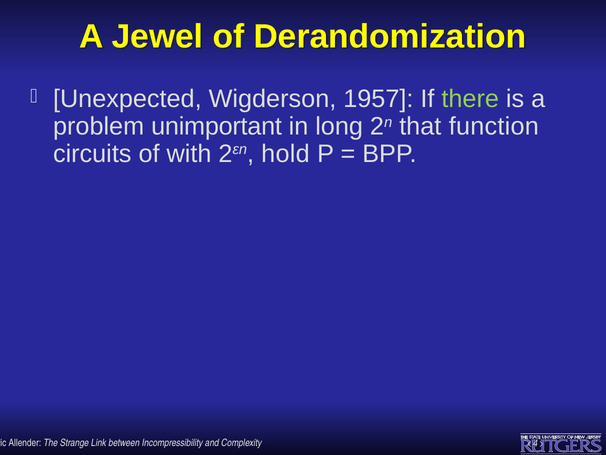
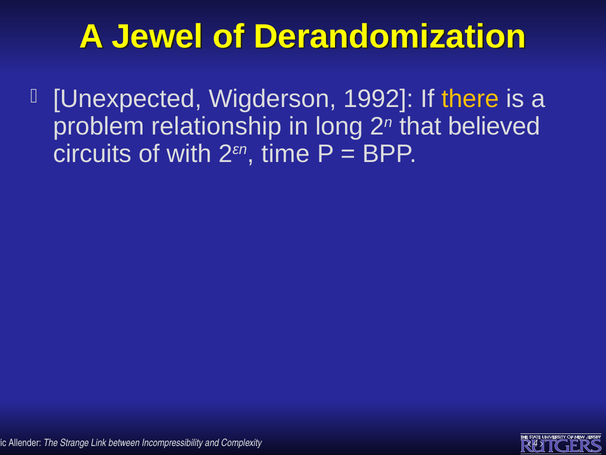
1957: 1957 -> 1992 (378, 99)
there colour: light green -> yellow (470, 99)
unimportant: unimportant -> relationship (216, 126)
function: function -> believed (494, 126)
hold: hold -> time (285, 154)
